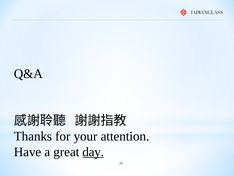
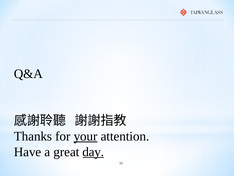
your underline: none -> present (86, 136)
